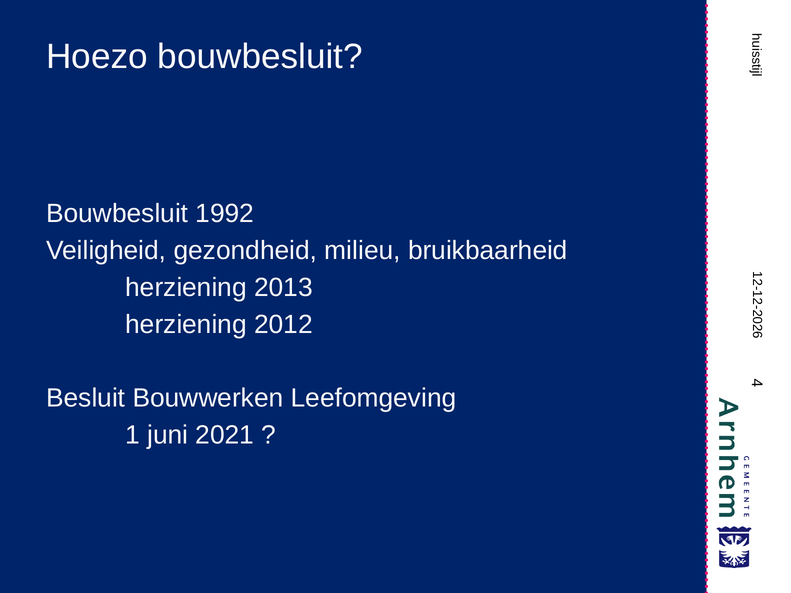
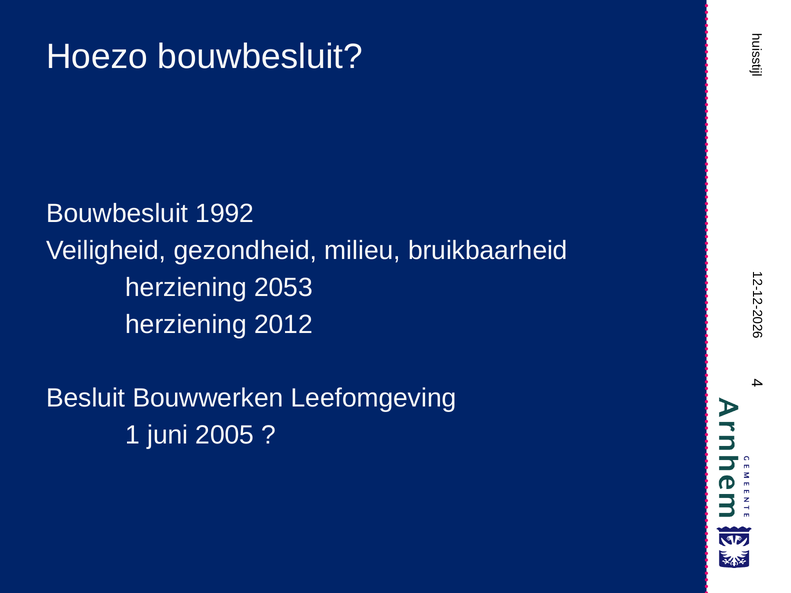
2013: 2013 -> 2053 (283, 288)
2021: 2021 -> 2005 (225, 435)
